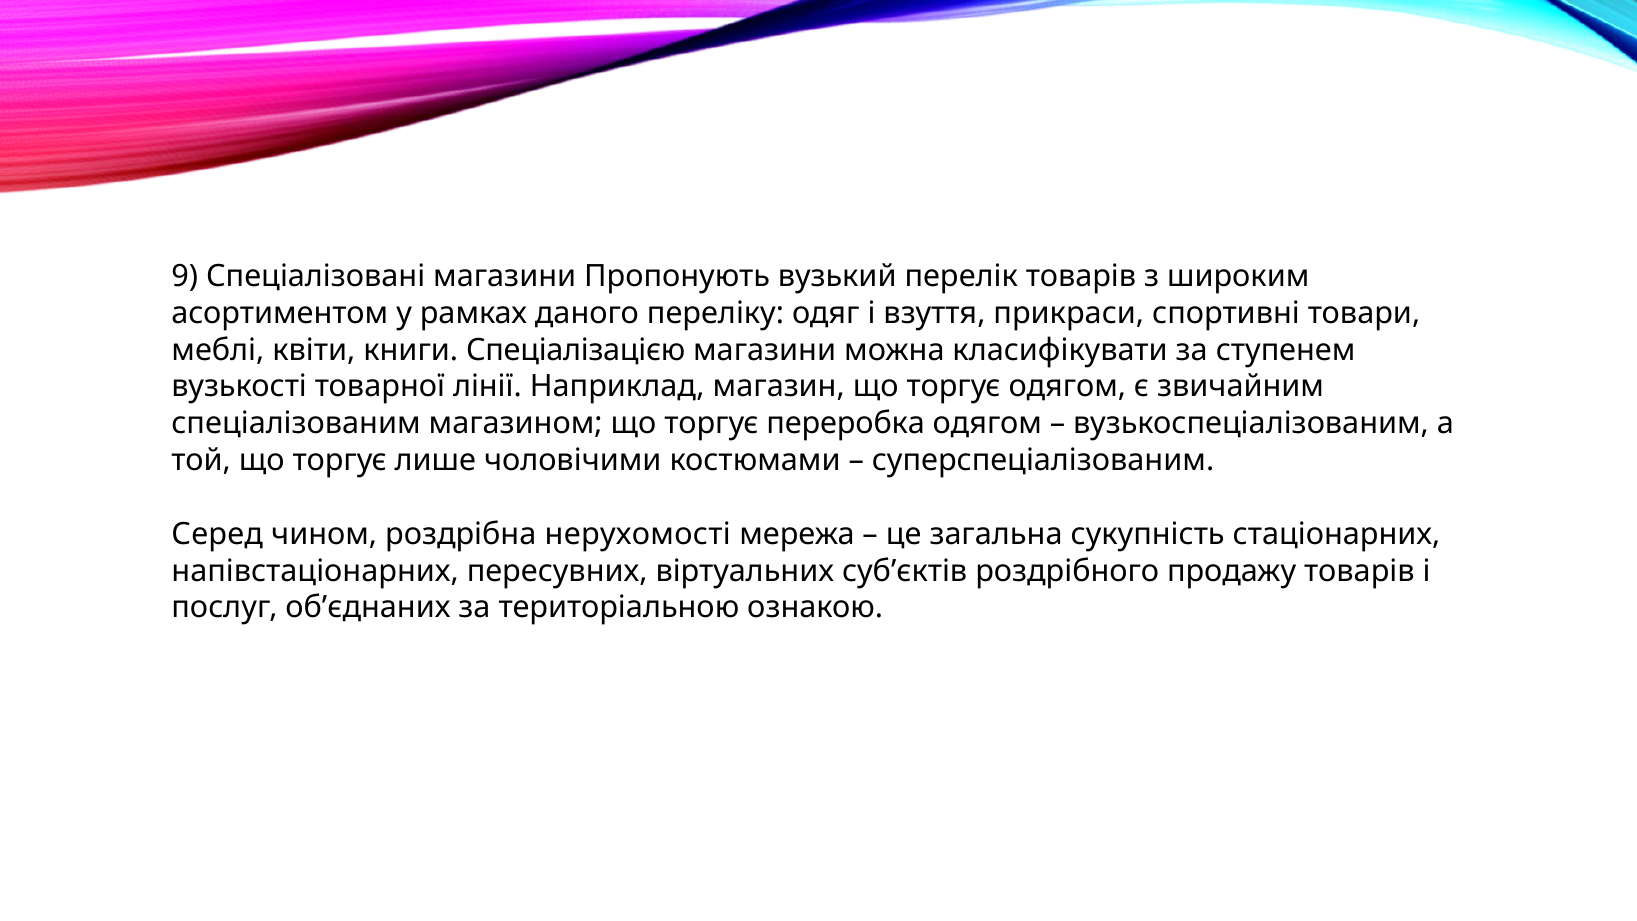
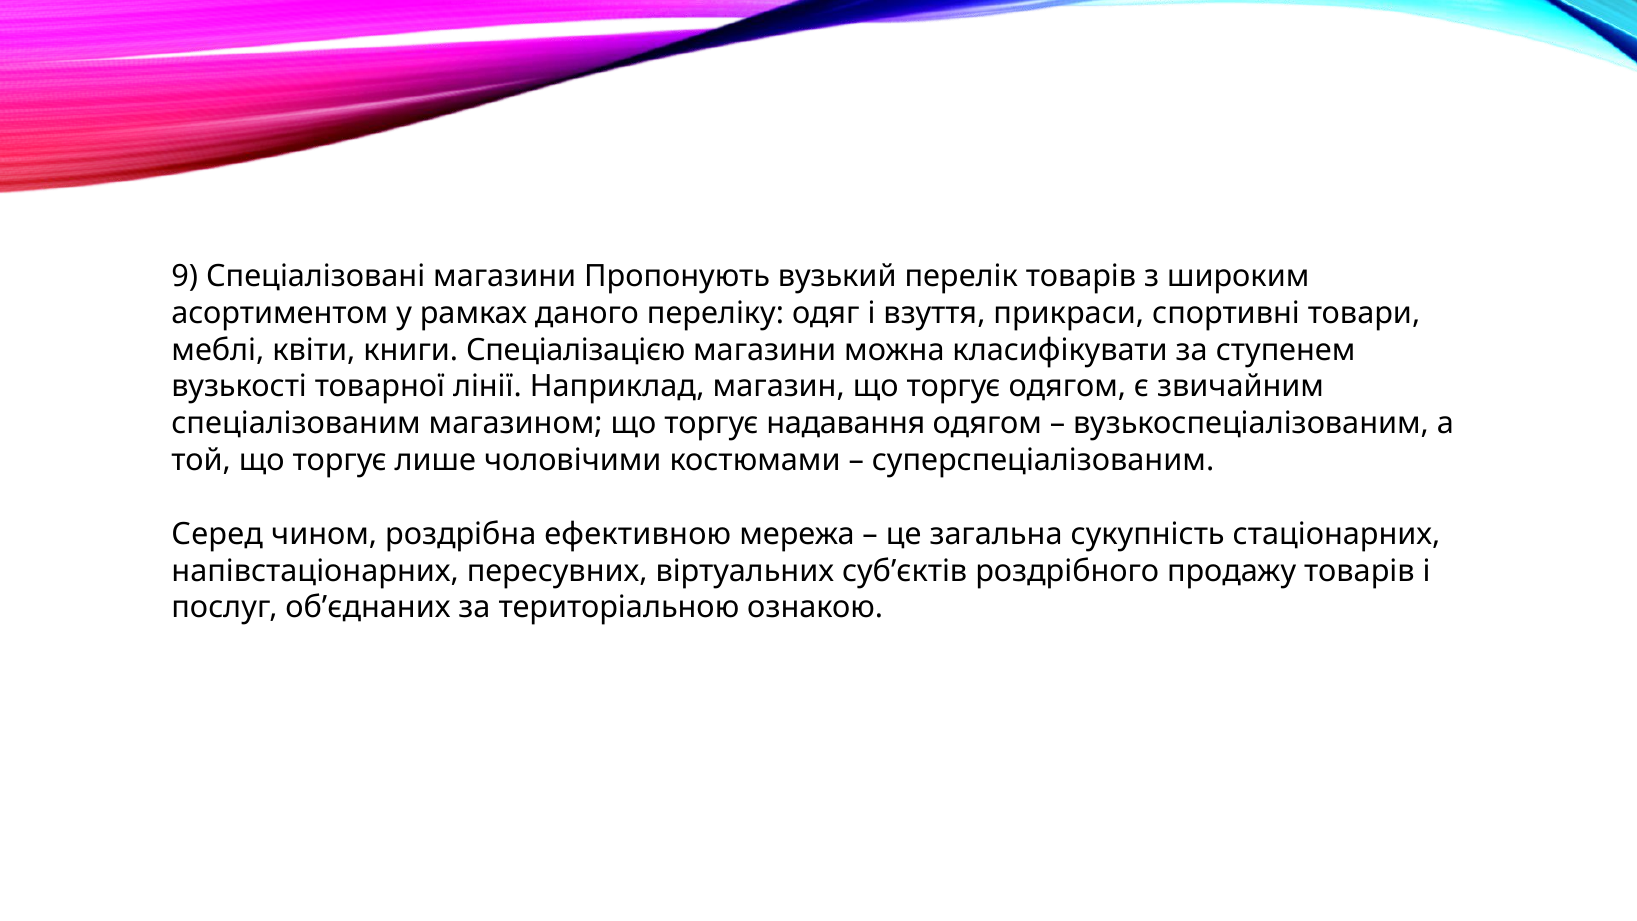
переробка: переробка -> надавання (846, 424)
нерухомості: нерухомості -> ефективною (638, 534)
